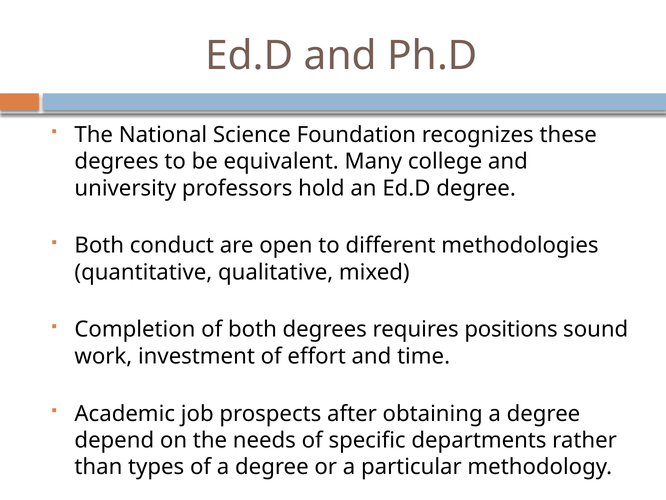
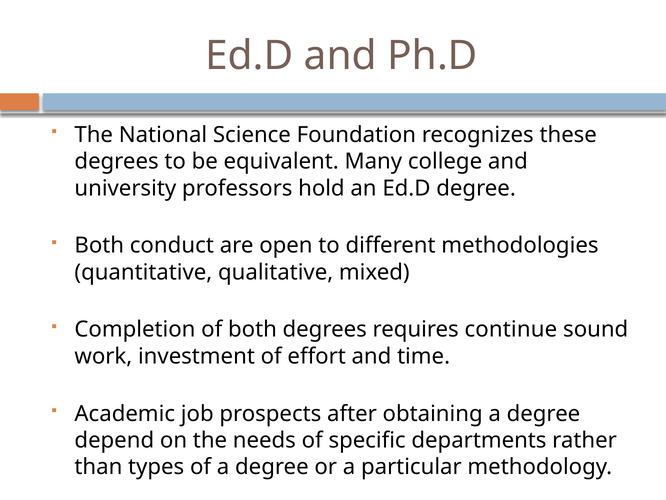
positions: positions -> continue (511, 329)
